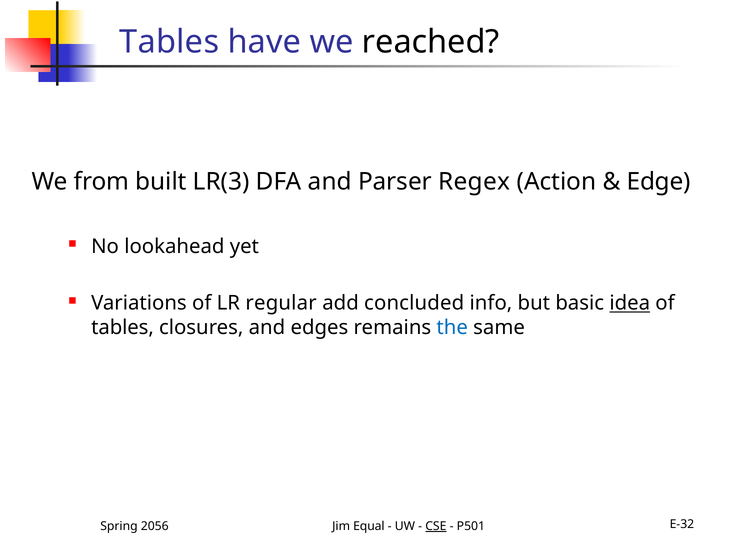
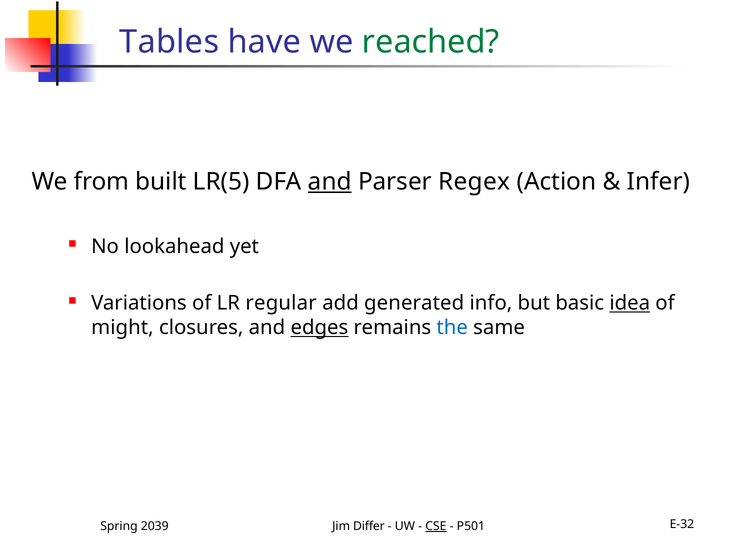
reached colour: black -> green (431, 42)
LR(3: LR(3 -> LR(5 (221, 182)
and underline: none -> present (330, 182)
Edge: Edge -> Infer (659, 182)
concluded: concluded -> generated (414, 303)
tables: tables -> might (122, 328)
edges underline: none -> present (319, 328)
2056: 2056 -> 2039 (155, 526)
Equal: Equal -> Differ (369, 526)
